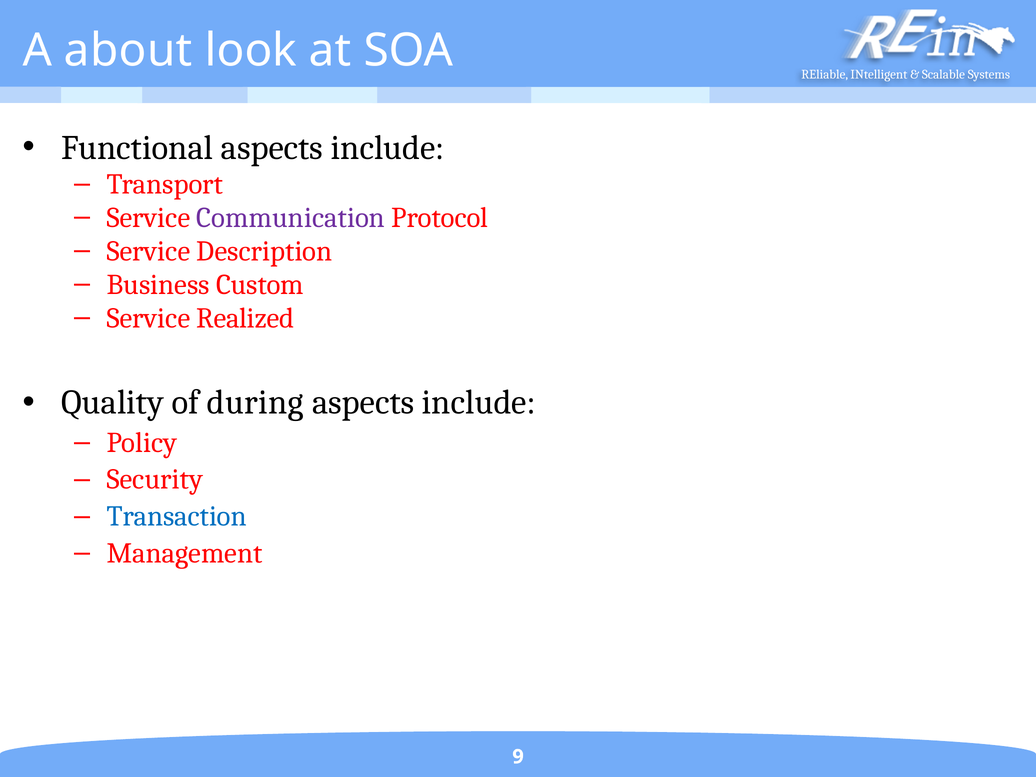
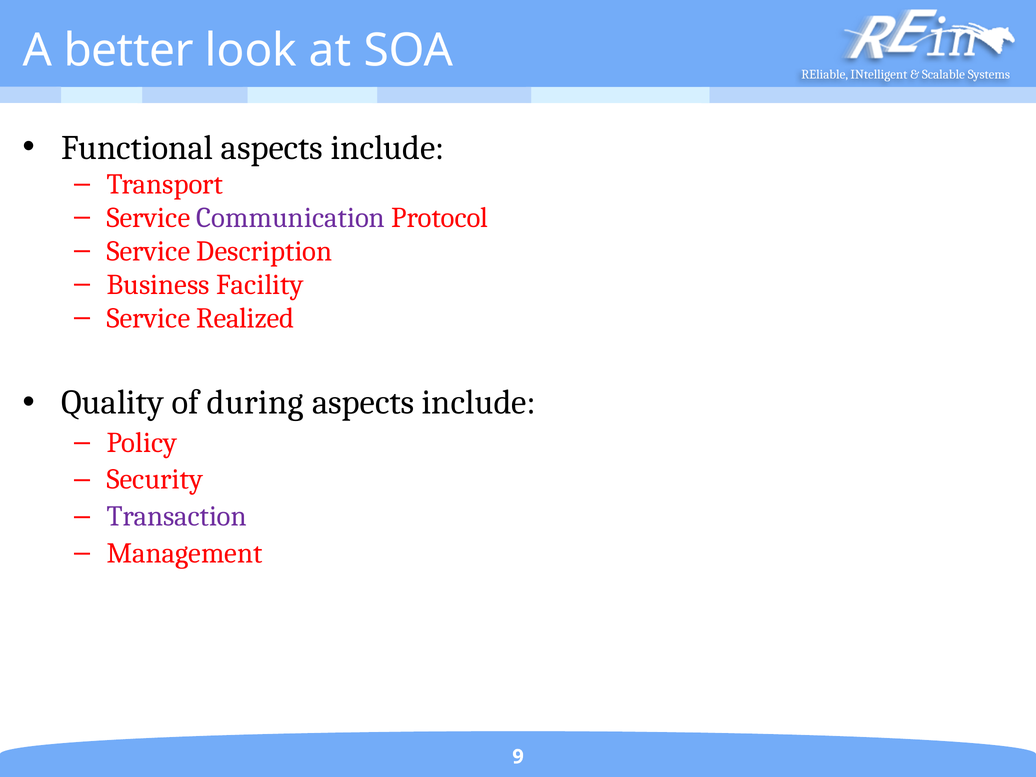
about: about -> better (129, 50)
Custom: Custom -> Facility (260, 285)
Transaction colour: blue -> purple (177, 516)
